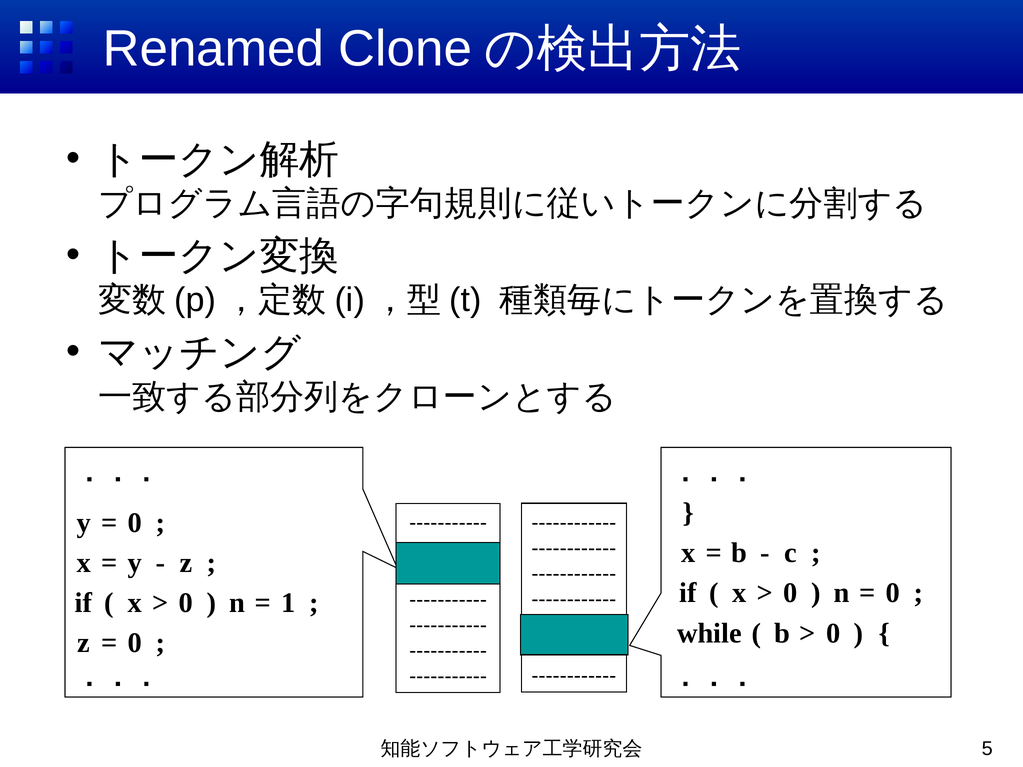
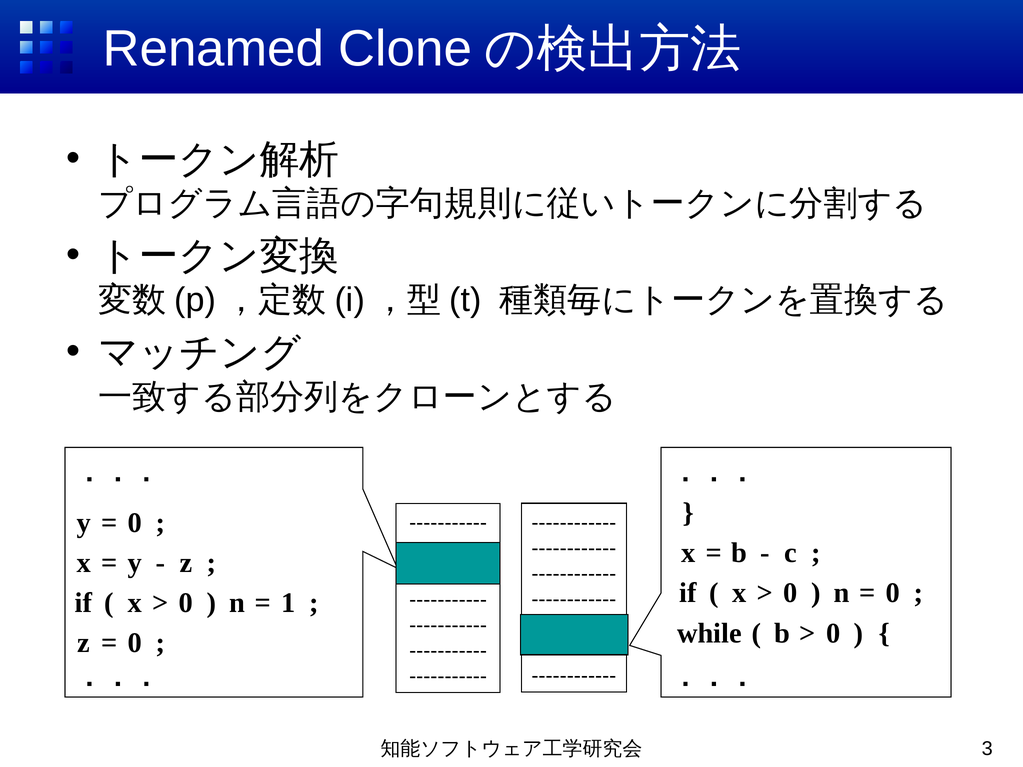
5: 5 -> 3 (987, 749)
